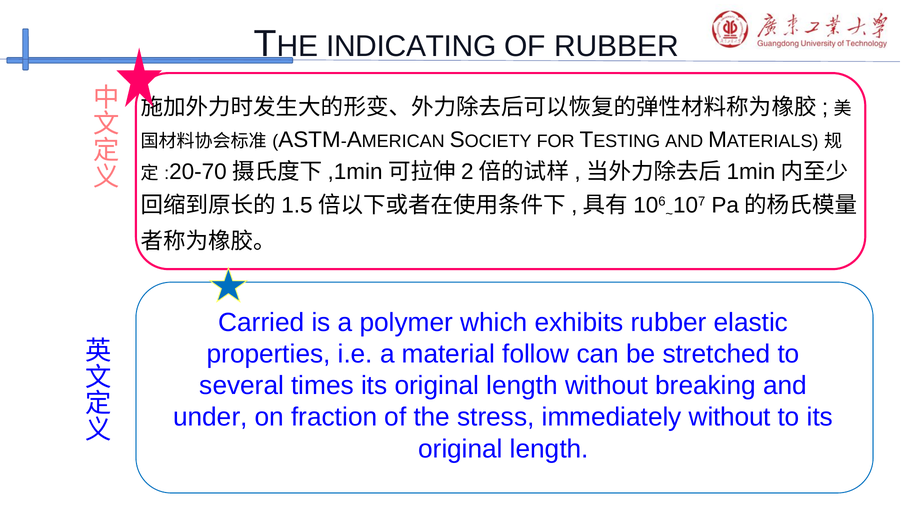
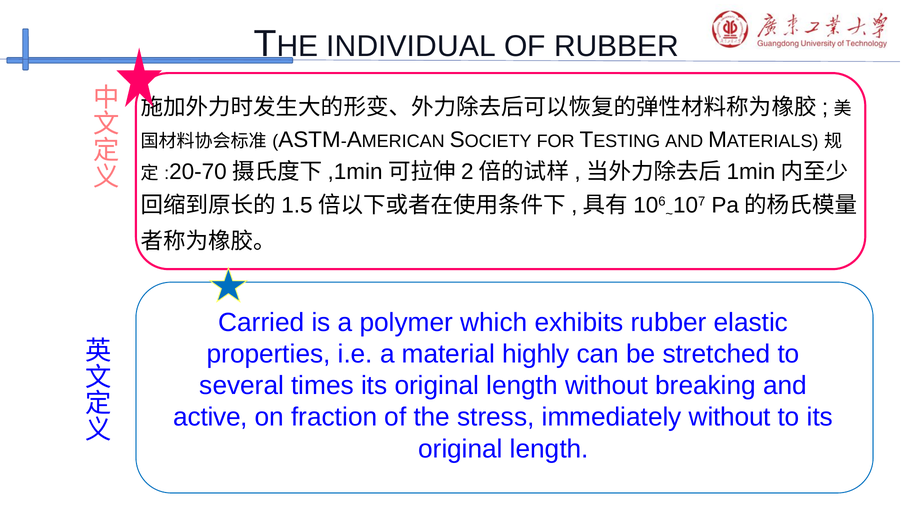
INDICATING: INDICATING -> INDIVIDUAL (411, 47)
follow: follow -> highly (536, 354)
under: under -> active (210, 417)
